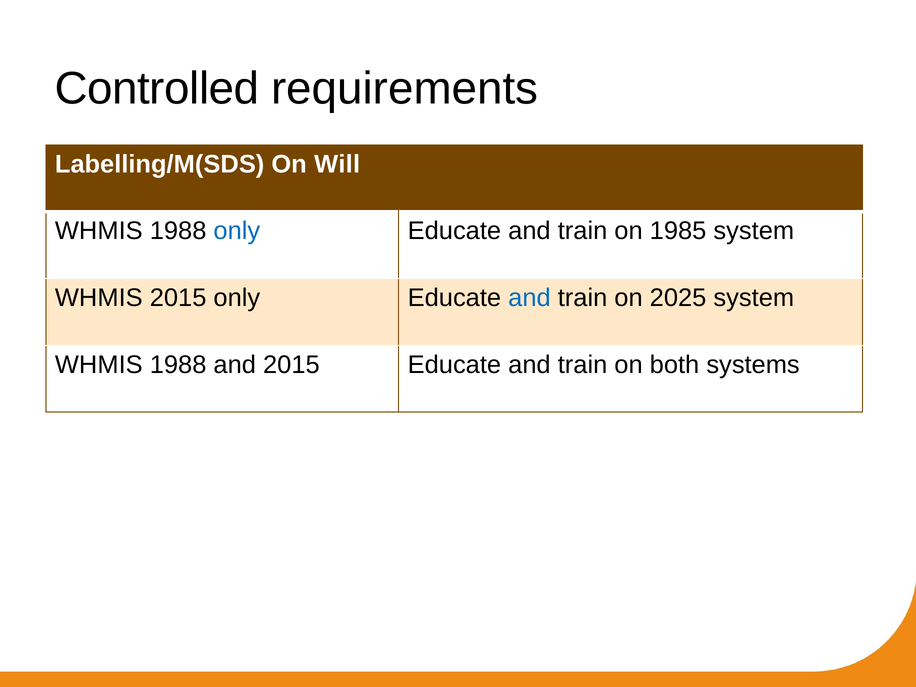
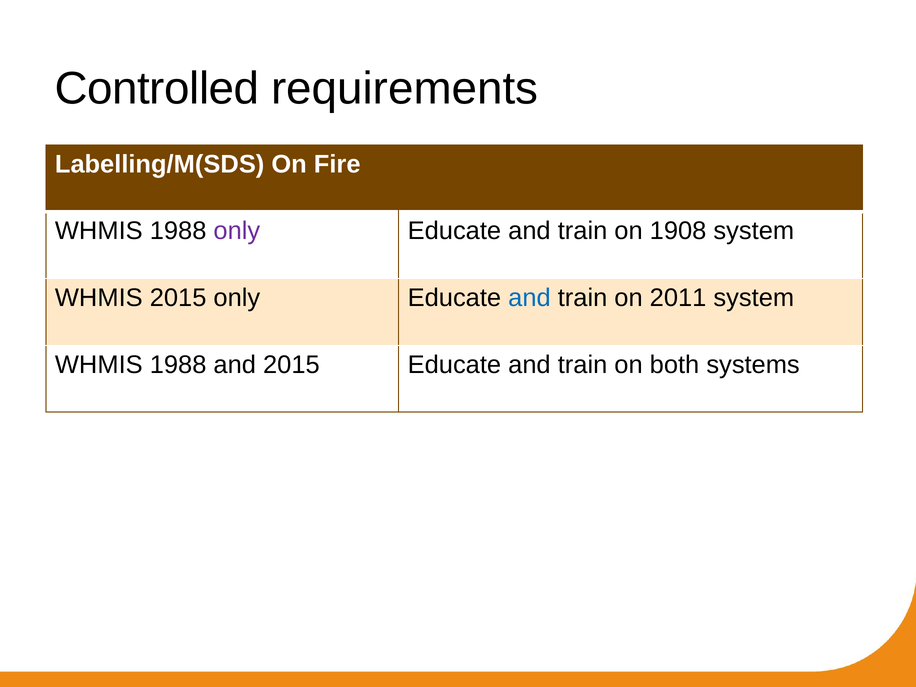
Will: Will -> Fire (337, 164)
only colour: blue -> purple (237, 231)
1985: 1985 -> 1908 (678, 231)
2025: 2025 -> 2011 (678, 298)
